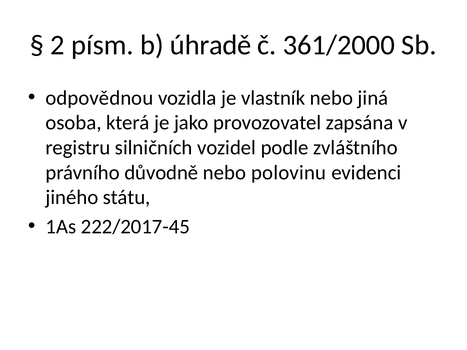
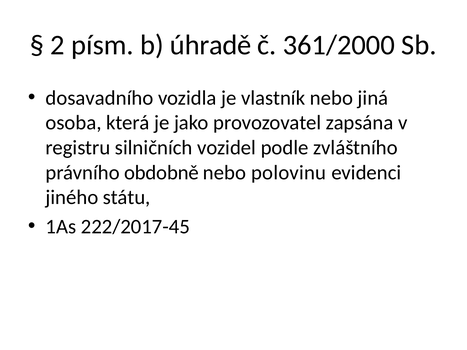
odpovědnou: odpovědnou -> dosavadního (99, 98)
důvodně: důvodně -> obdobně (161, 173)
